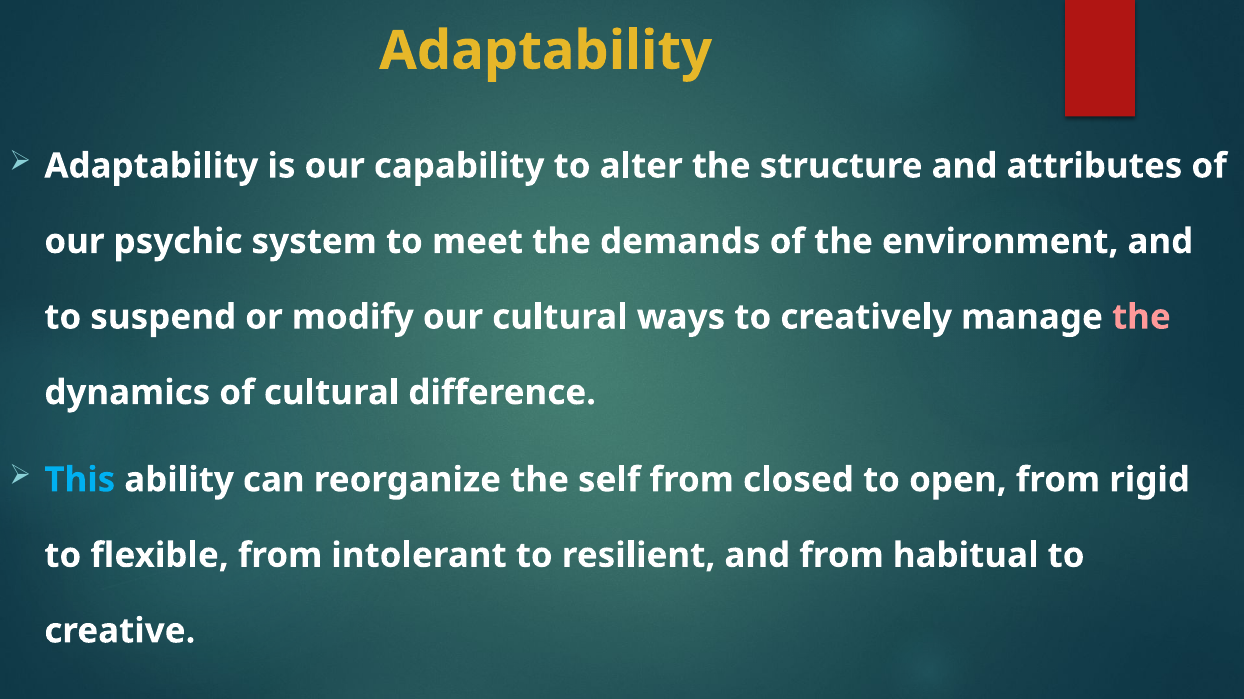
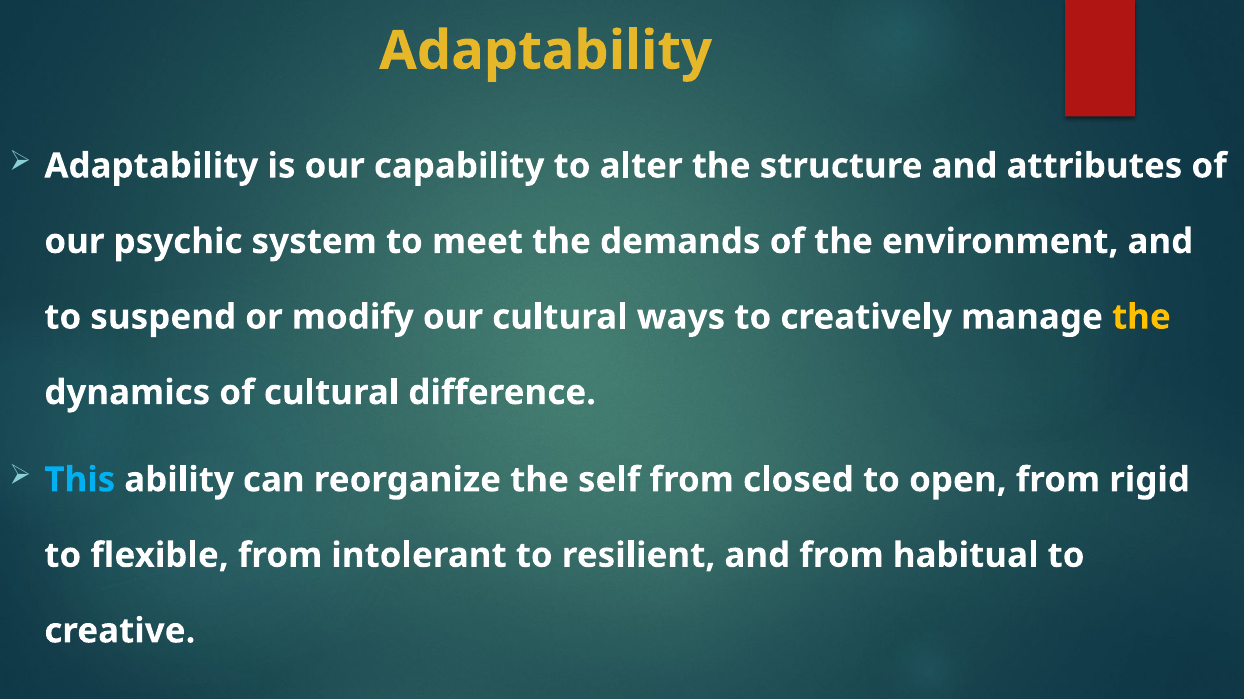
the colour: pink -> yellow (1141, 317)
